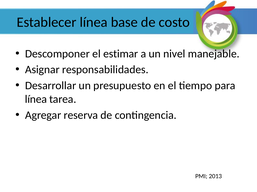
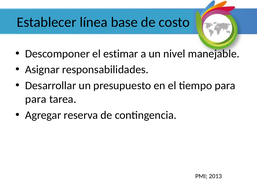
línea: línea -> para (36, 100)
